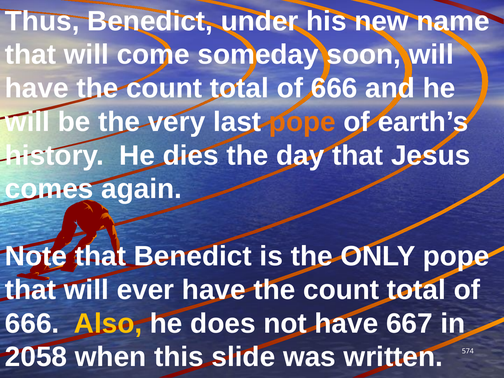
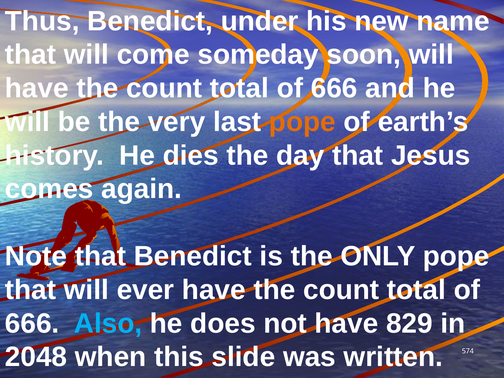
Also colour: yellow -> light blue (108, 323)
667: 667 -> 829 (409, 323)
2058: 2058 -> 2048 (36, 357)
